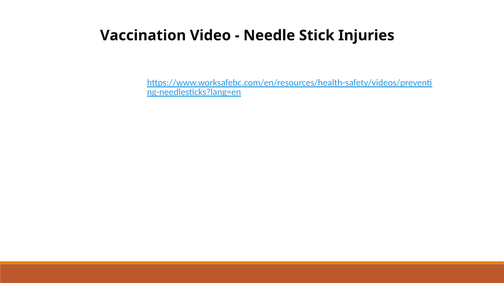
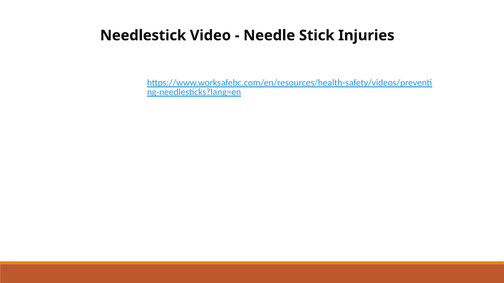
Vaccination: Vaccination -> Needlestick (143, 36)
